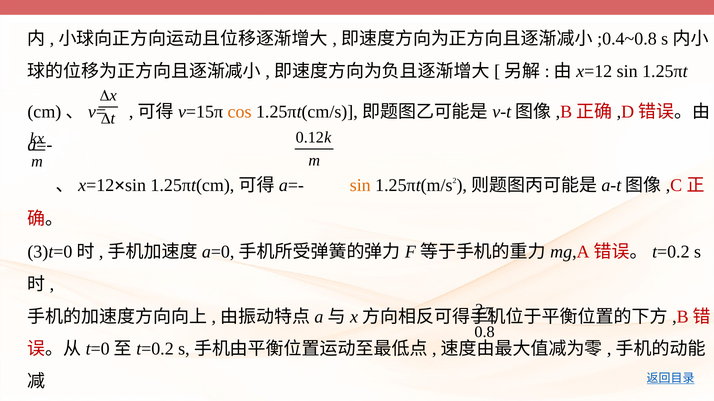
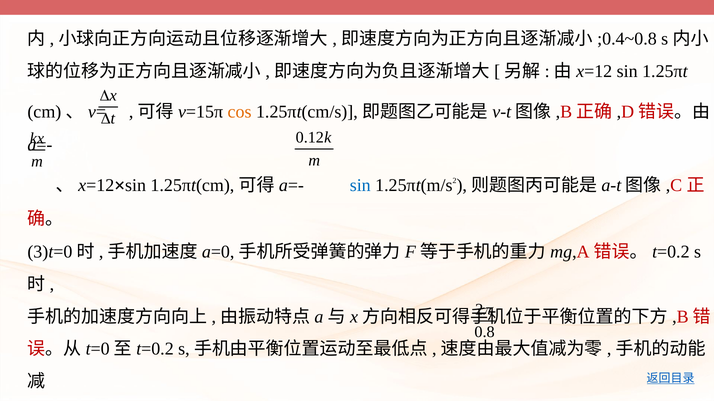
sin colour: orange -> blue (360, 186)
